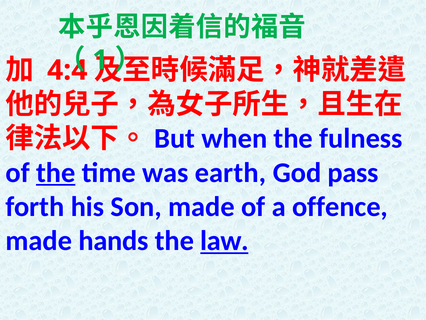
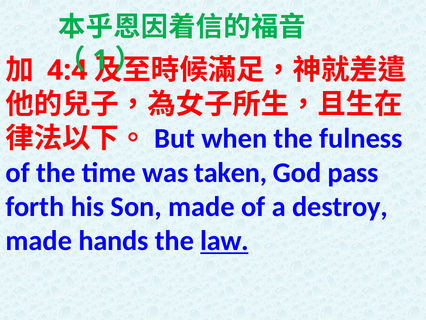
the underline: present -> none (56, 172)
earth: earth -> taken (231, 172)
offence: offence -> destroy (340, 206)
